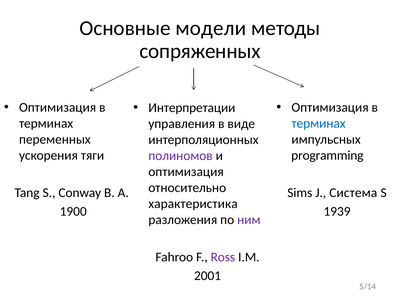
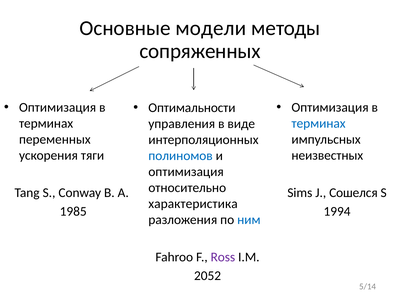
Интерпретации: Интерпретации -> Оптимальности (192, 108)
programming: programming -> неизвестных (327, 155)
полиномов colour: purple -> blue (181, 156)
Система: Система -> Сошелся (353, 193)
1900: 1900 -> 1985 (73, 211)
1939: 1939 -> 1994 (337, 211)
ним colour: purple -> blue (249, 220)
2001: 2001 -> 2052 (208, 276)
